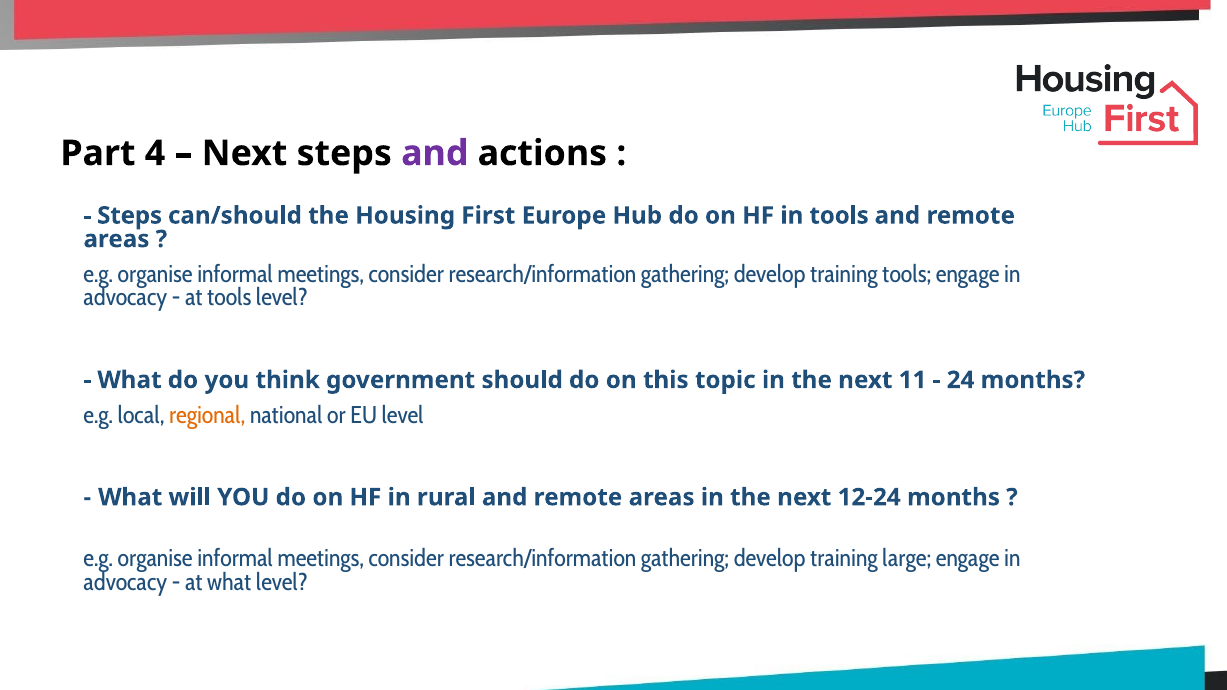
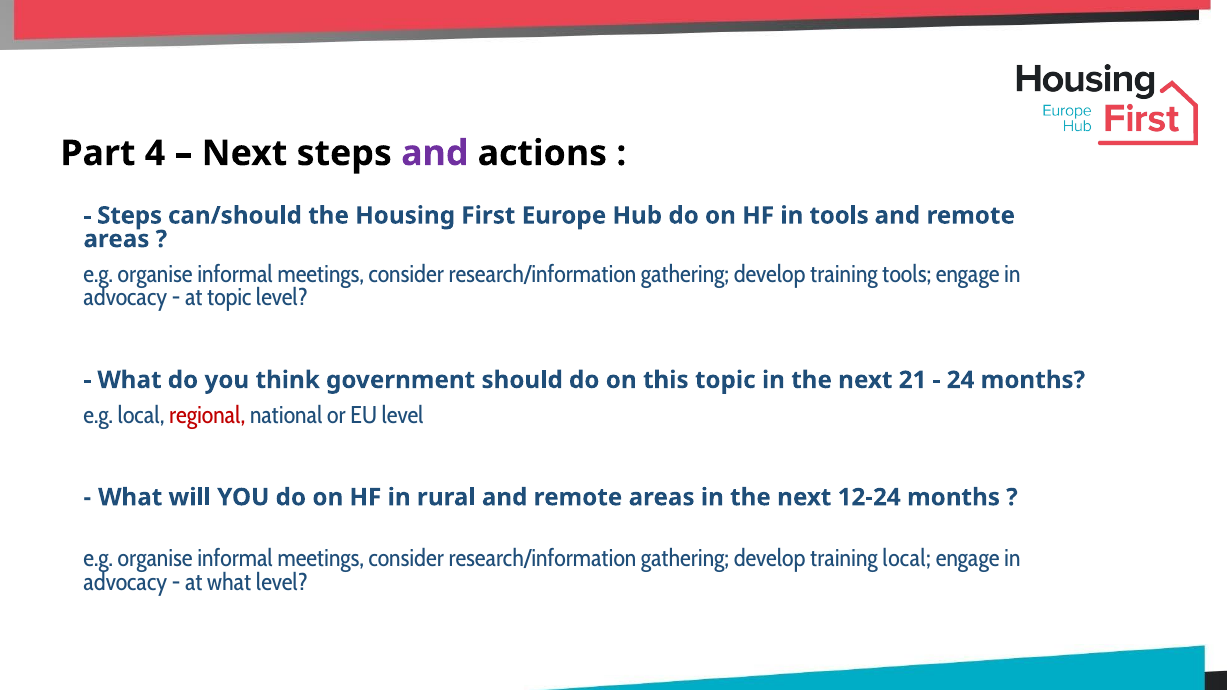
at tools: tools -> topic (229, 298)
11: 11 -> 21 (913, 380)
regional colour: orange -> red (207, 415)
training large: large -> local (907, 559)
